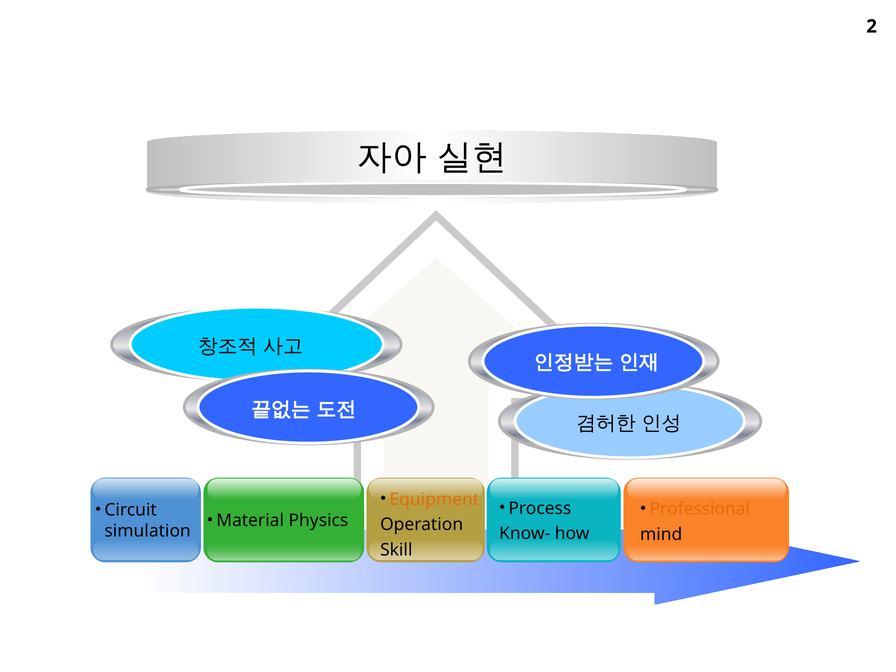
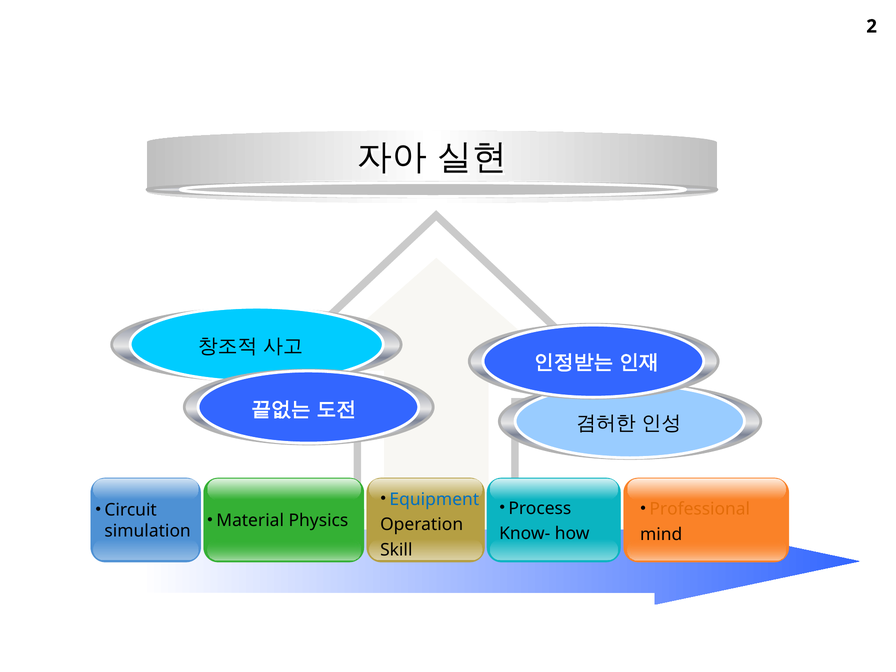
Equipment colour: orange -> blue (434, 499)
